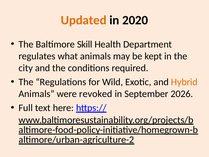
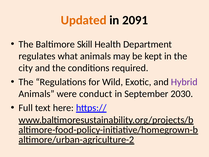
2020: 2020 -> 2091 (135, 20)
Hybrid colour: orange -> purple (184, 82)
revoked: revoked -> conduct (96, 94)
2026: 2026 -> 2030 (182, 94)
